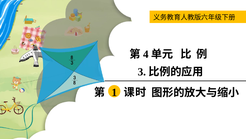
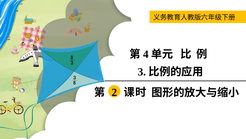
1: 1 -> 2 (114, 92)
